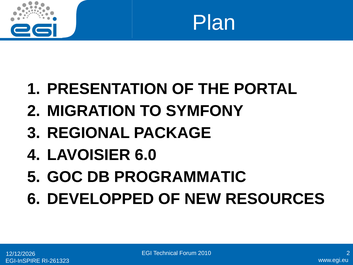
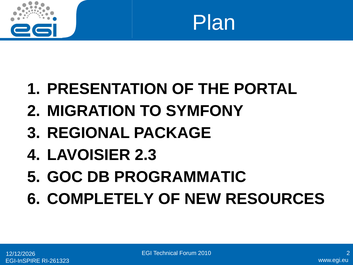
6.0: 6.0 -> 2.3 (146, 155)
DEVELOPPED: DEVELOPPED -> COMPLETELY (100, 199)
